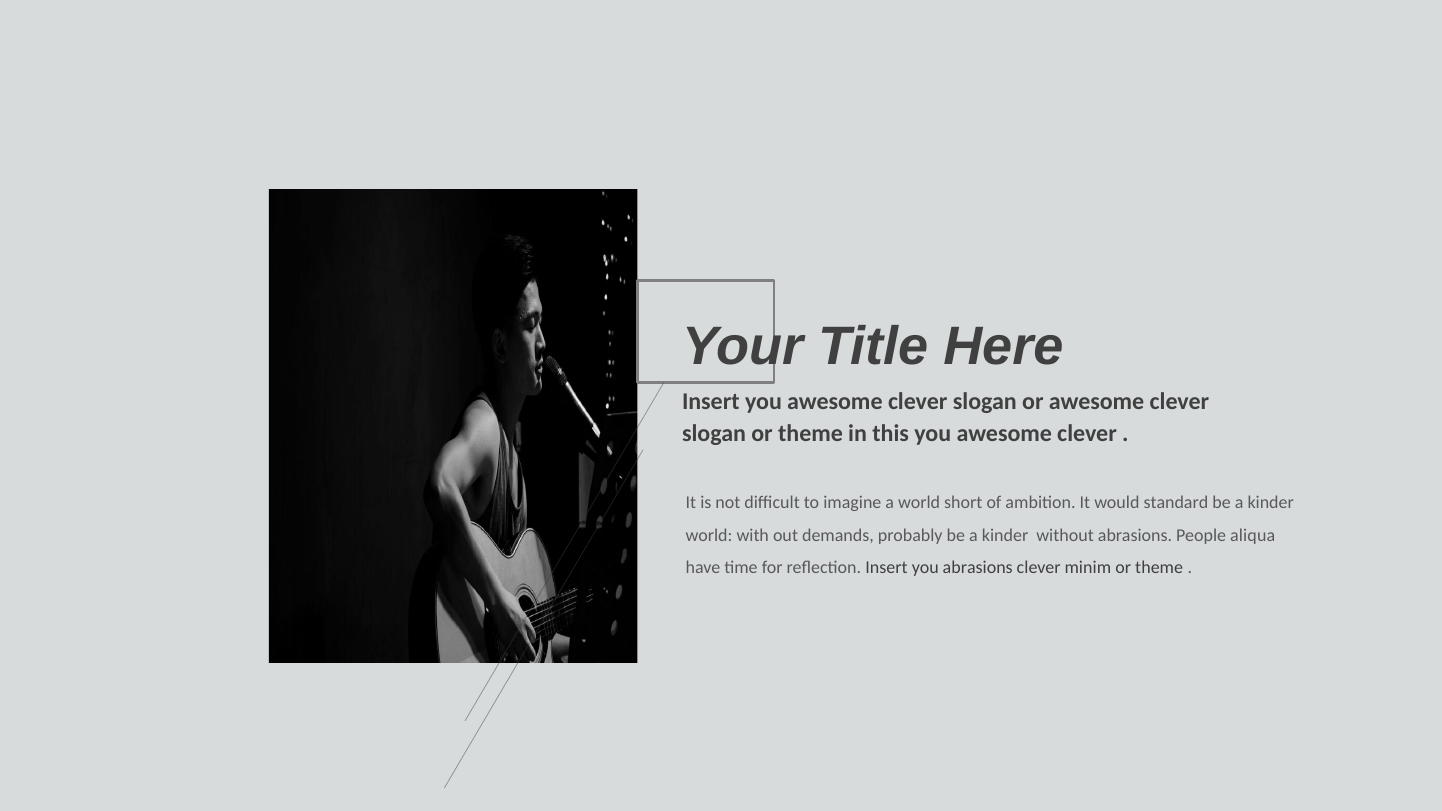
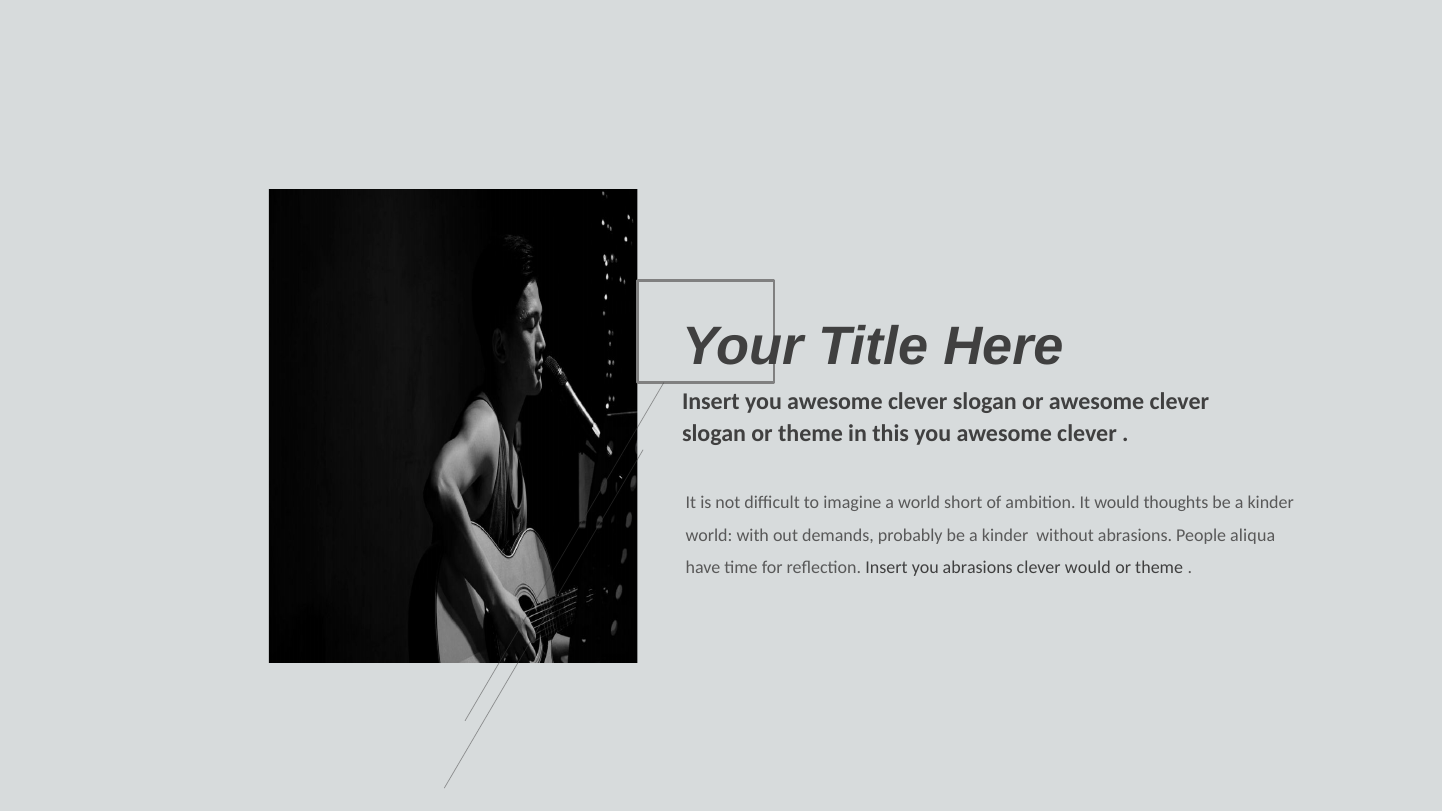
standard: standard -> thoughts (1176, 503)
clever minim: minim -> would (1088, 568)
